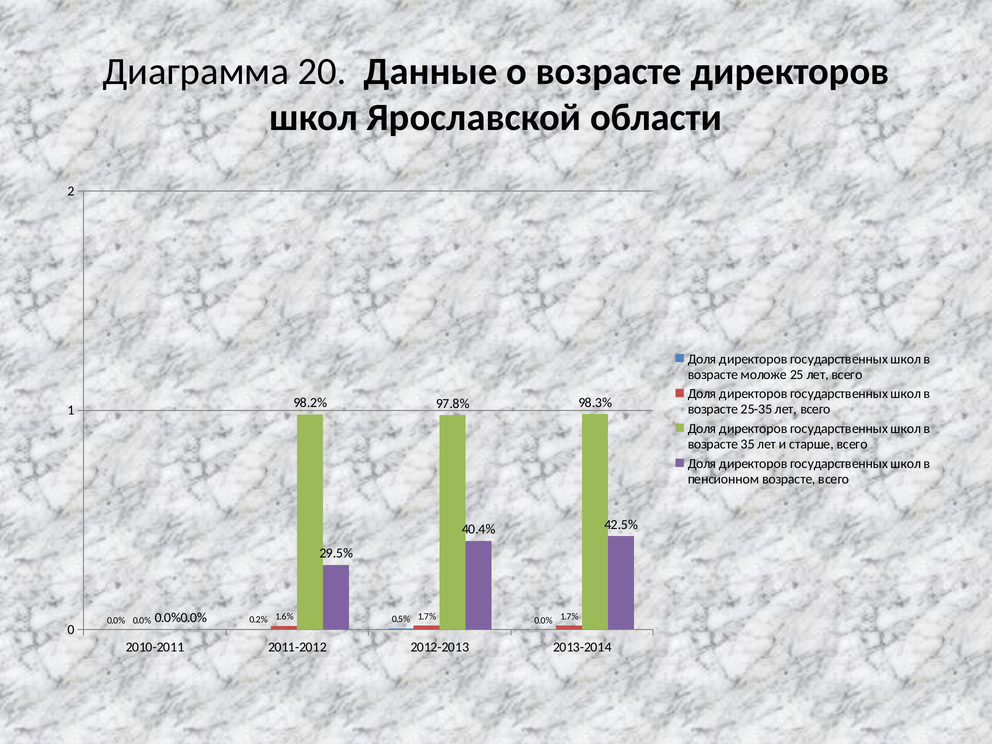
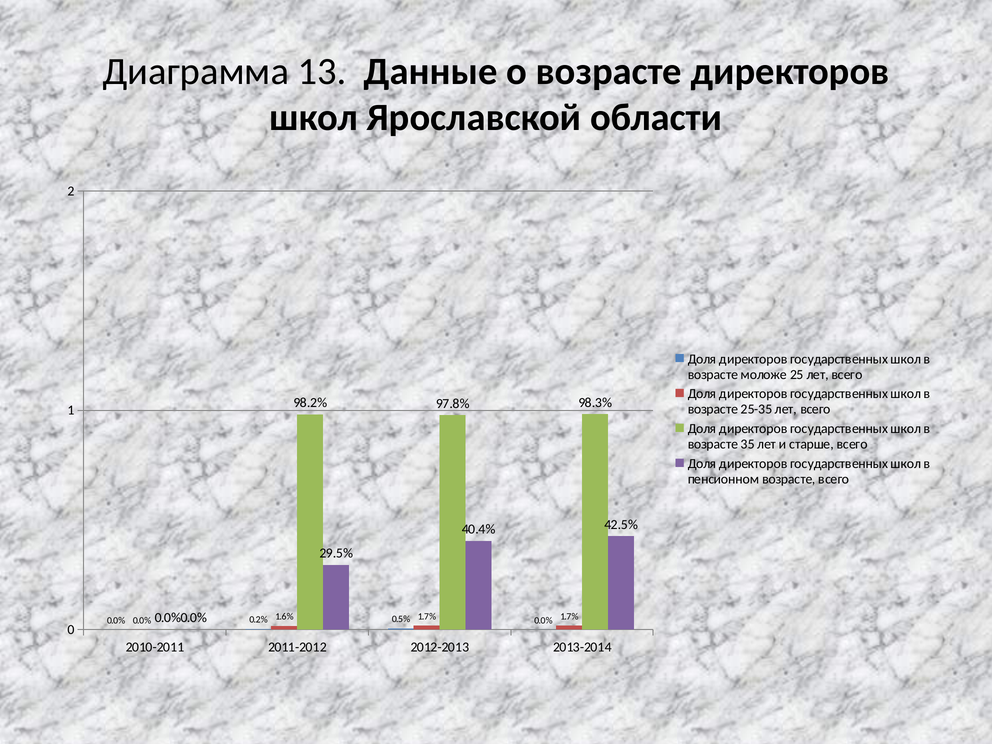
20: 20 -> 13 (322, 71)
